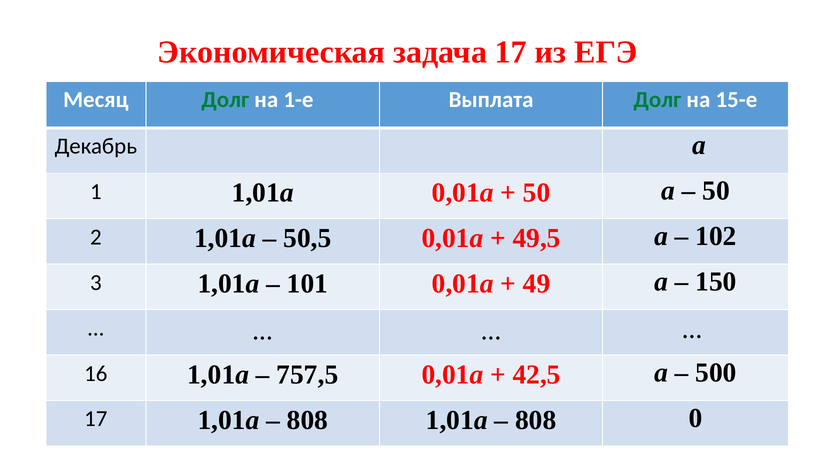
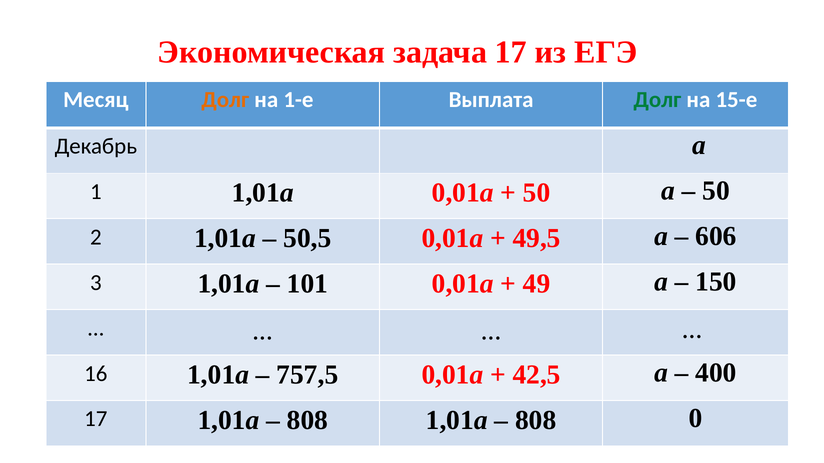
Долг colour: green -> orange (225, 100)
102: 102 -> 606 (716, 236)
500: 500 -> 400 (716, 373)
